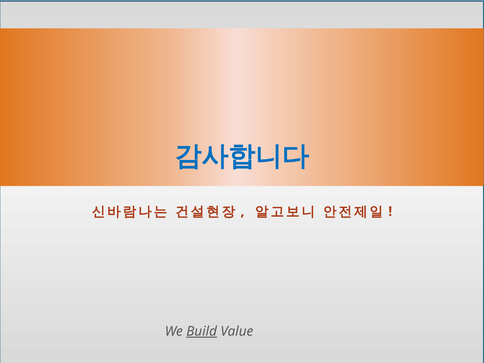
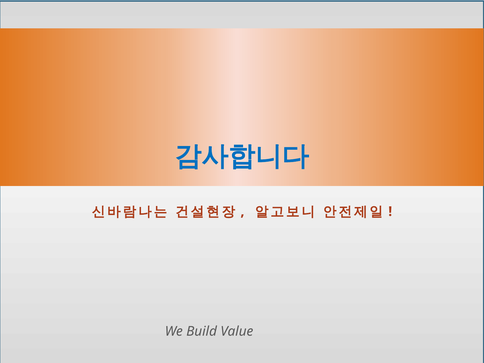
Build underline: present -> none (202, 331)
